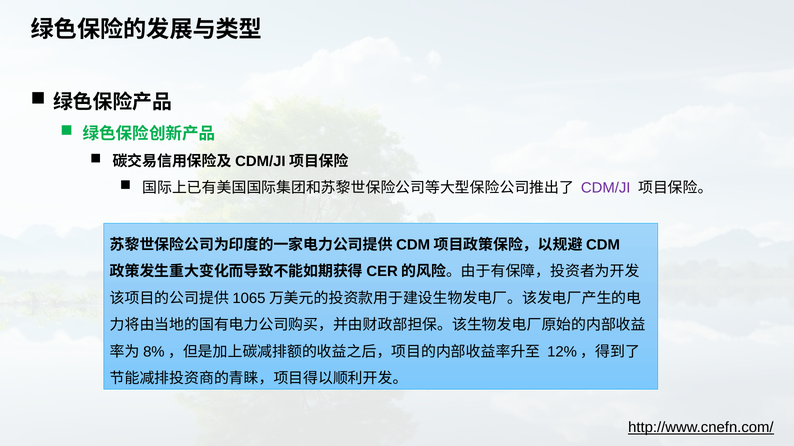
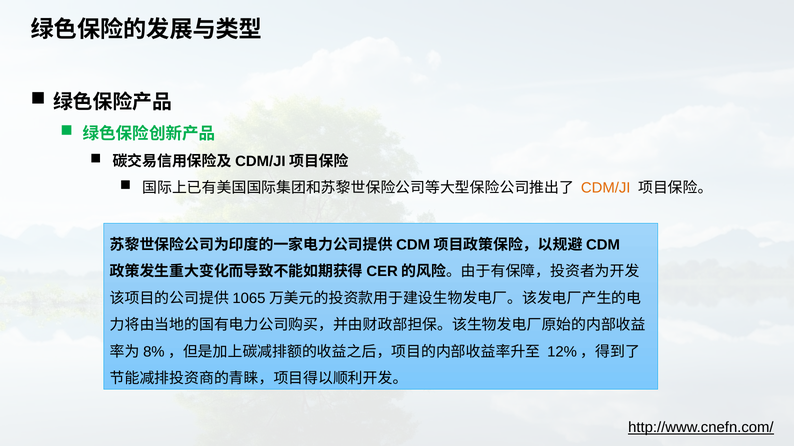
CDM/JI colour: purple -> orange (606, 188)
